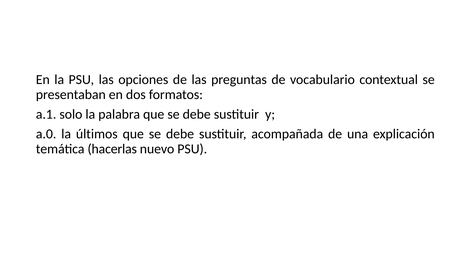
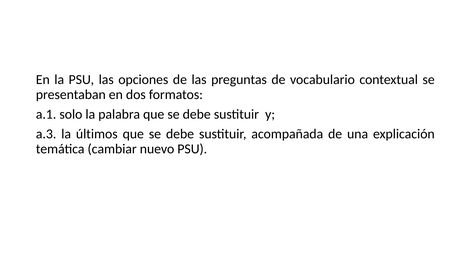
a.0: a.0 -> a.3 (46, 134)
hacerlas: hacerlas -> cambiar (112, 149)
